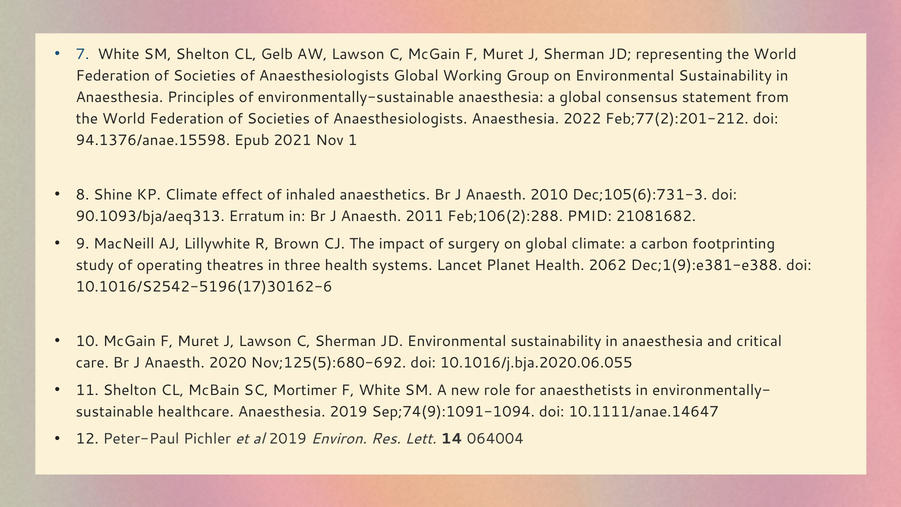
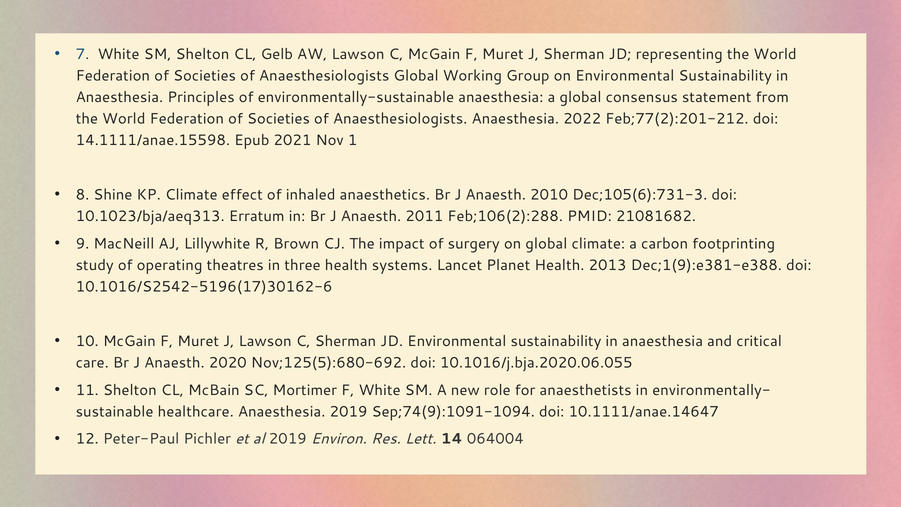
94.1376/anae.15598: 94.1376/anae.15598 -> 14.1111/anae.15598 (153, 140)
90.1093/bja/aeq313: 90.1093/bja/aeq313 -> 10.1023/bja/aeq313 (150, 216)
2062: 2062 -> 2013 (608, 265)
